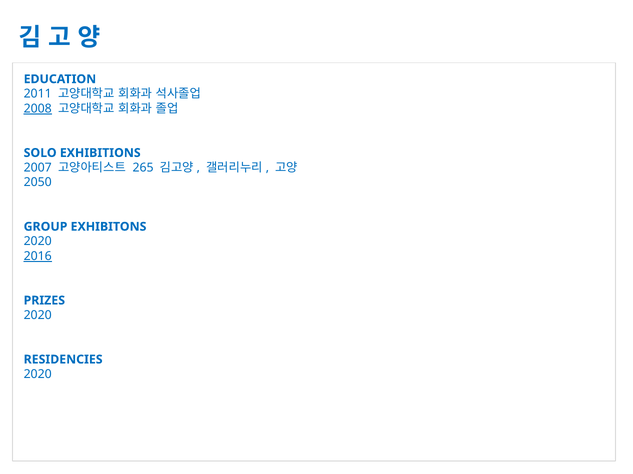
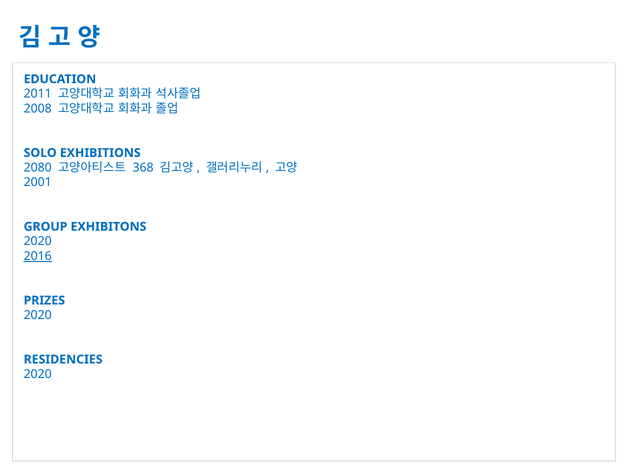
2008 underline: present -> none (38, 109)
2007: 2007 -> 2080 (38, 168)
265: 265 -> 368 (143, 168)
2050: 2050 -> 2001 (38, 183)
